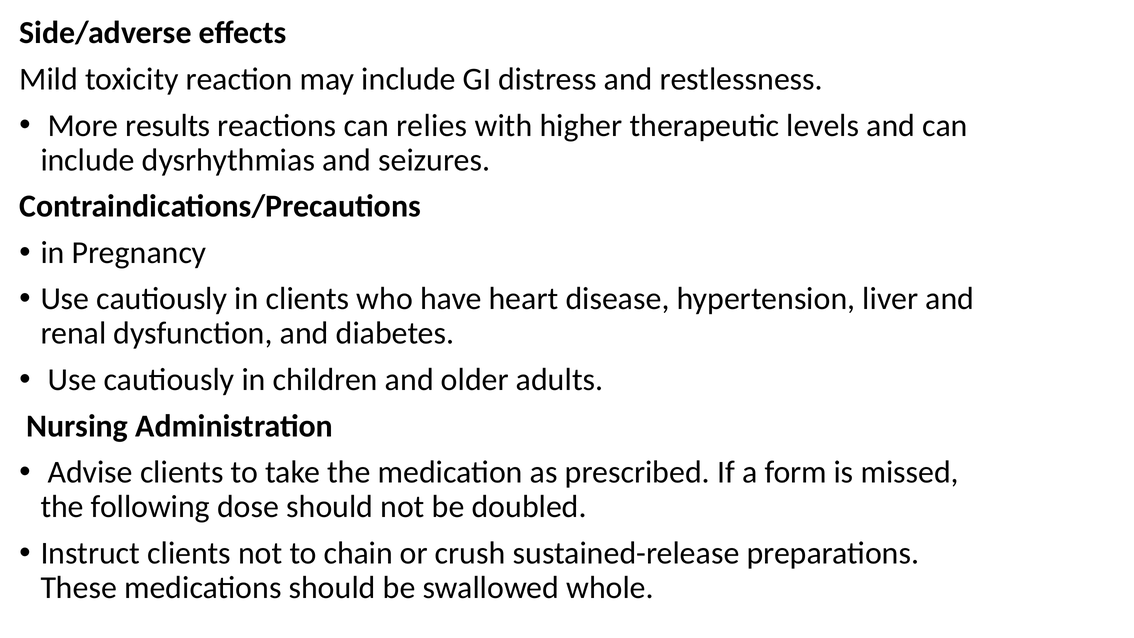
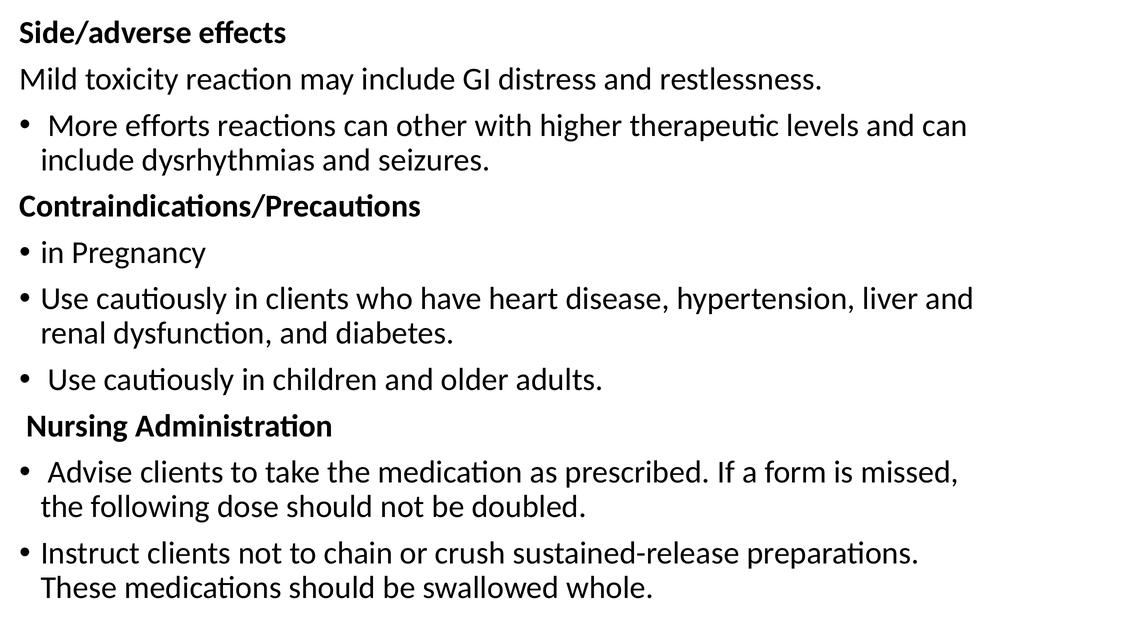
results: results -> efforts (168, 125)
relies: relies -> other (432, 125)
